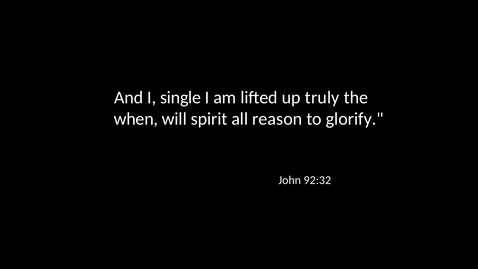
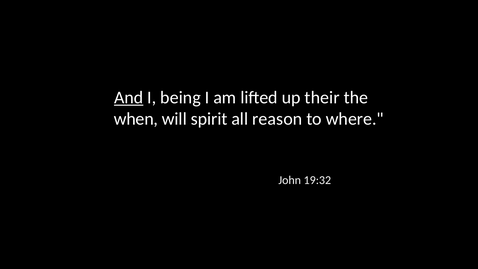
And underline: none -> present (129, 97)
single: single -> being (181, 97)
truly: truly -> their (322, 97)
glorify: glorify -> where (355, 119)
92:32: 92:32 -> 19:32 (317, 180)
